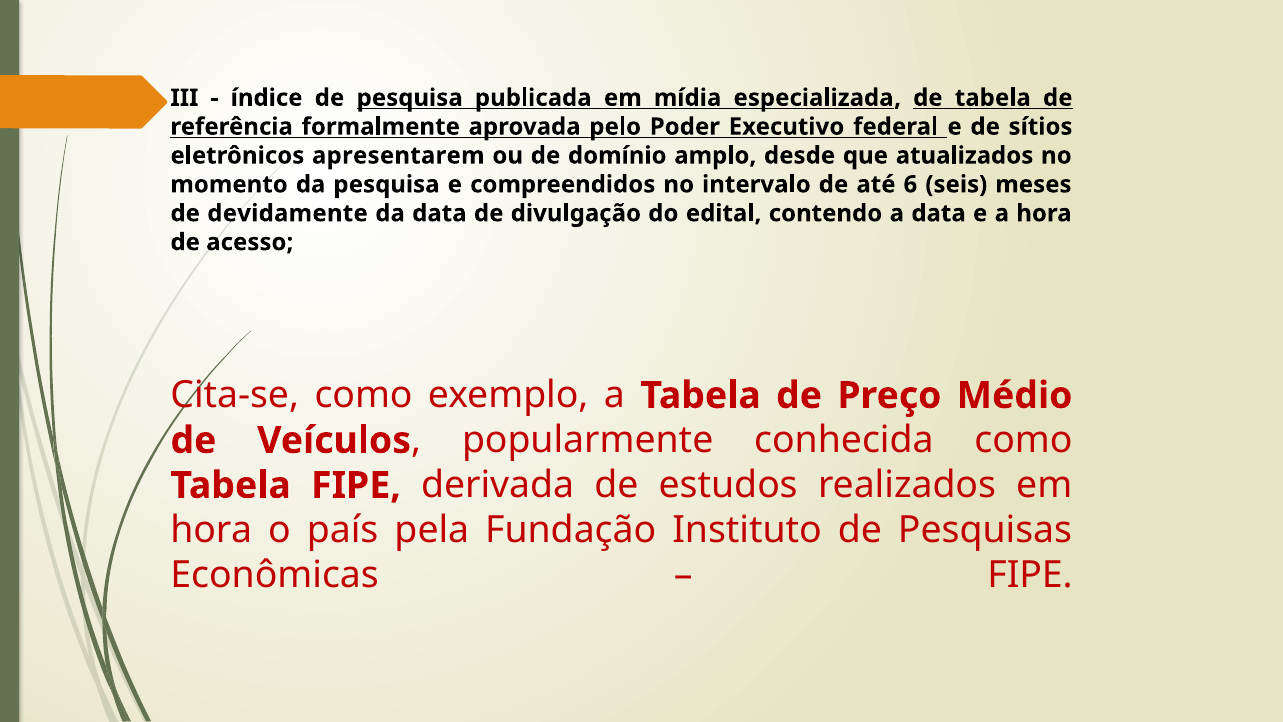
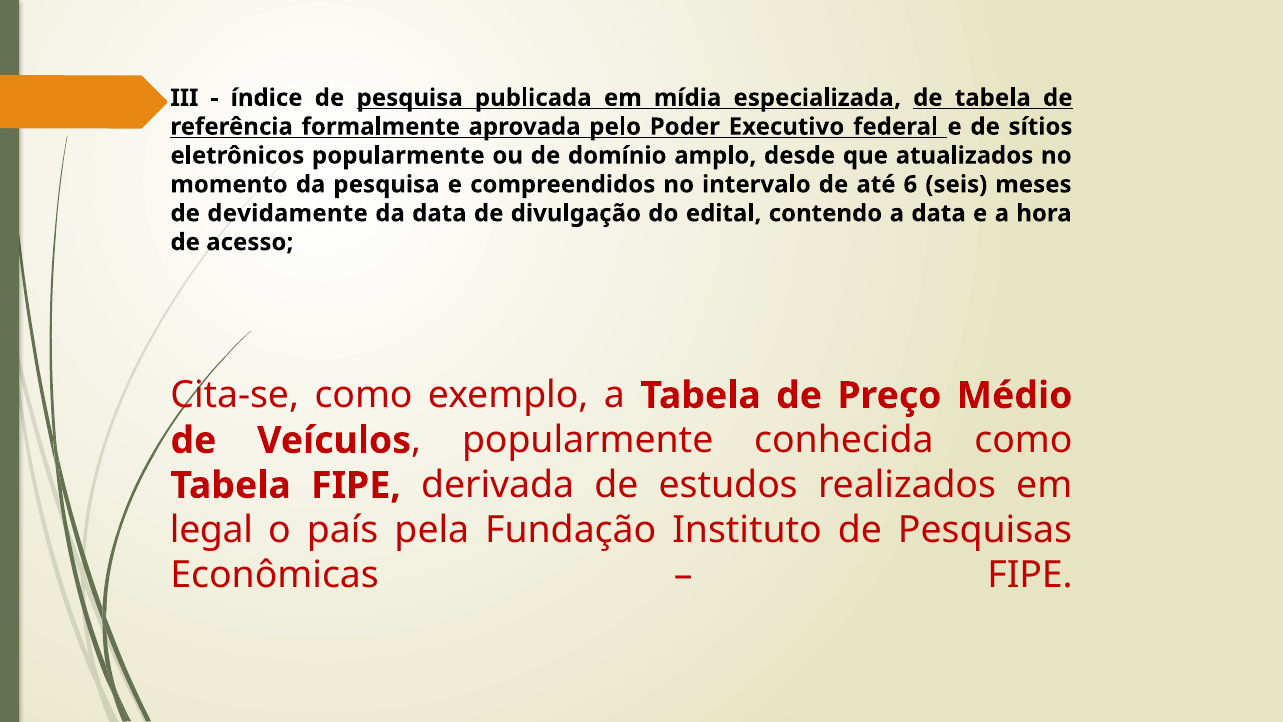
eletrônicos apresentarem: apresentarem -> popularmente (398, 156)
hora: hora -> legal (211, 530)
